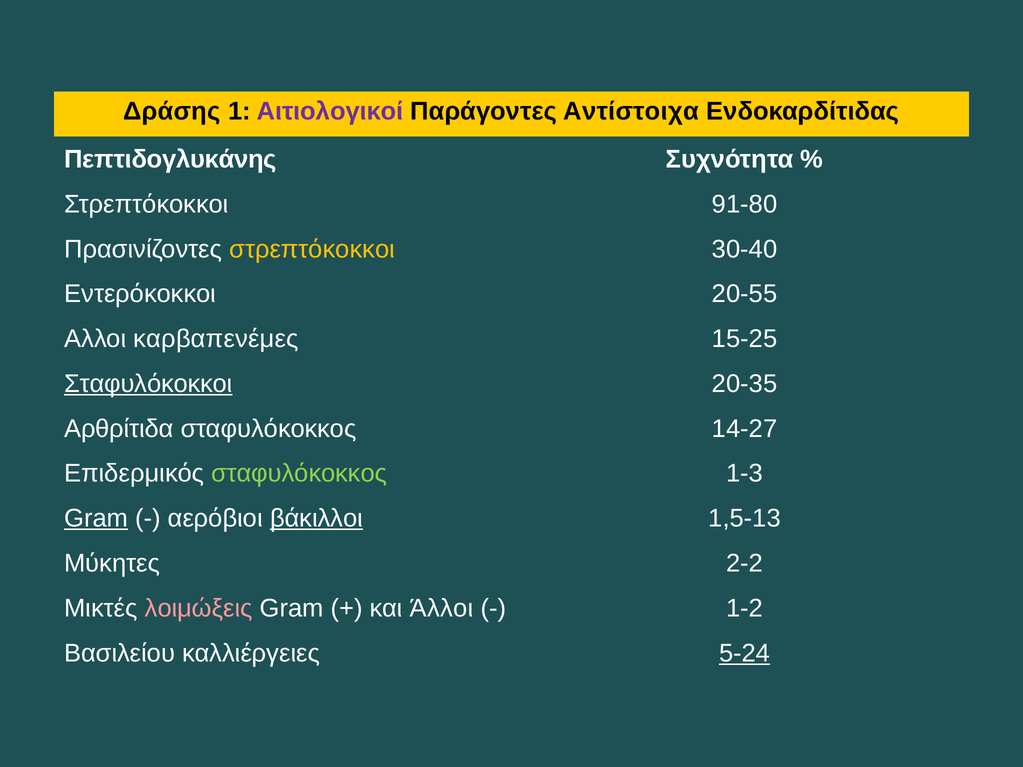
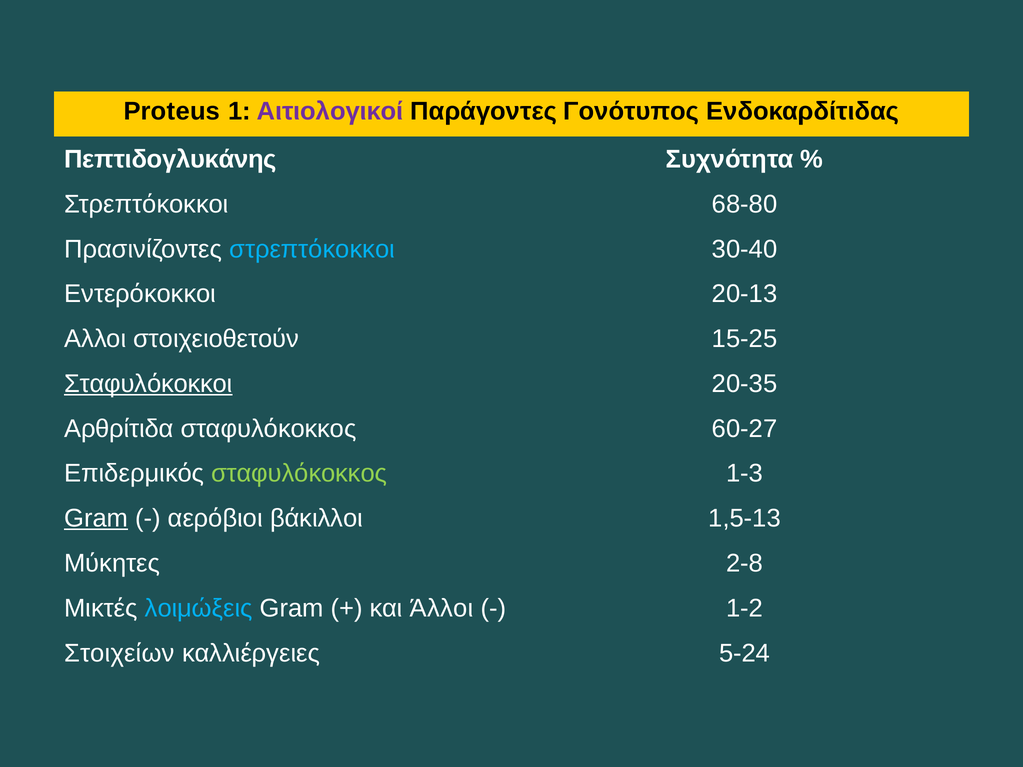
Δράσης: Δράσης -> Proteus (172, 111)
Αντίστοιχα: Αντίστοιχα -> Γονότυπος (631, 111)
91-80: 91-80 -> 68-80 (745, 204)
στρεπτόκοκκοι colour: yellow -> light blue (312, 249)
20-55: 20-55 -> 20-13 (745, 294)
καρβαπενέμες: καρβαπενέμες -> στοιχειοθετούν (216, 339)
14-27: 14-27 -> 60-27 (745, 429)
βάκιλλοι underline: present -> none (317, 519)
2-2: 2-2 -> 2-8 (745, 564)
λοιμώξεις colour: pink -> light blue (199, 608)
Βασιλείου: Βασιλείου -> Στοιχείων (119, 653)
5-24 underline: present -> none (745, 653)
